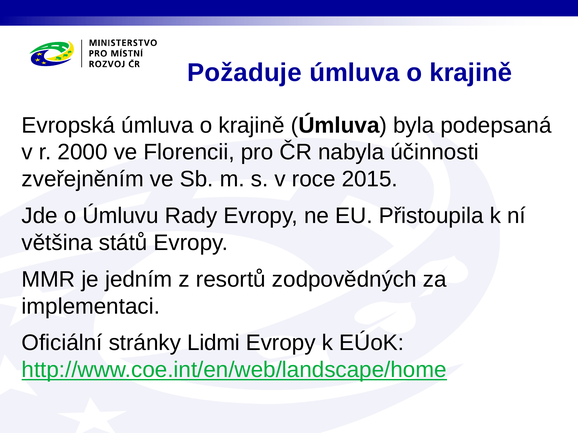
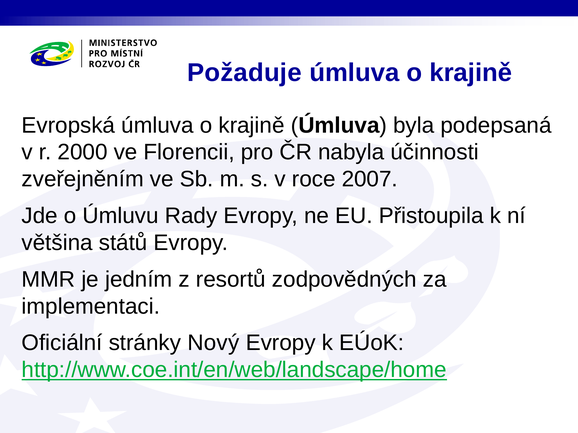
2015: 2015 -> 2007 (370, 179)
Lidmi: Lidmi -> Nový (213, 343)
